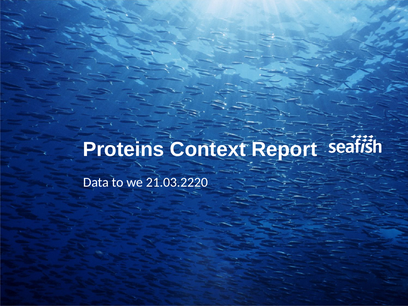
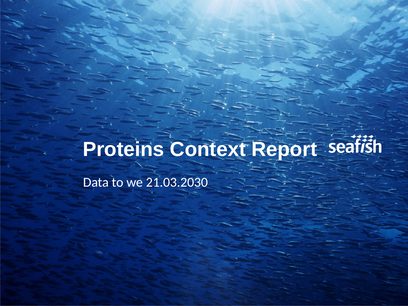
21.03.2220: 21.03.2220 -> 21.03.2030 (177, 182)
